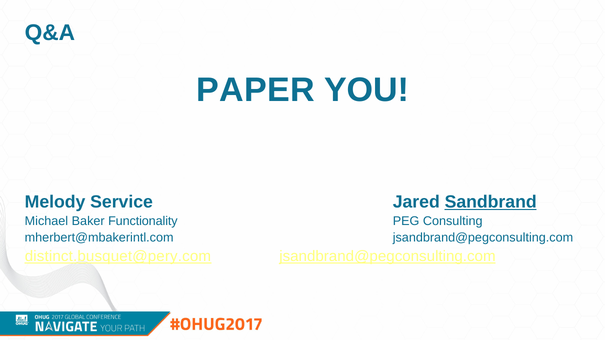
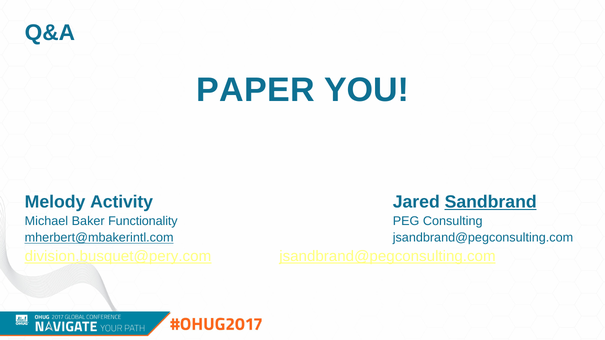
Service: Service -> Activity (122, 202)
mherbert@mbakerintl.com underline: none -> present (99, 238)
distinct.busquet@pery.com: distinct.busquet@pery.com -> division.busquet@pery.com (118, 257)
